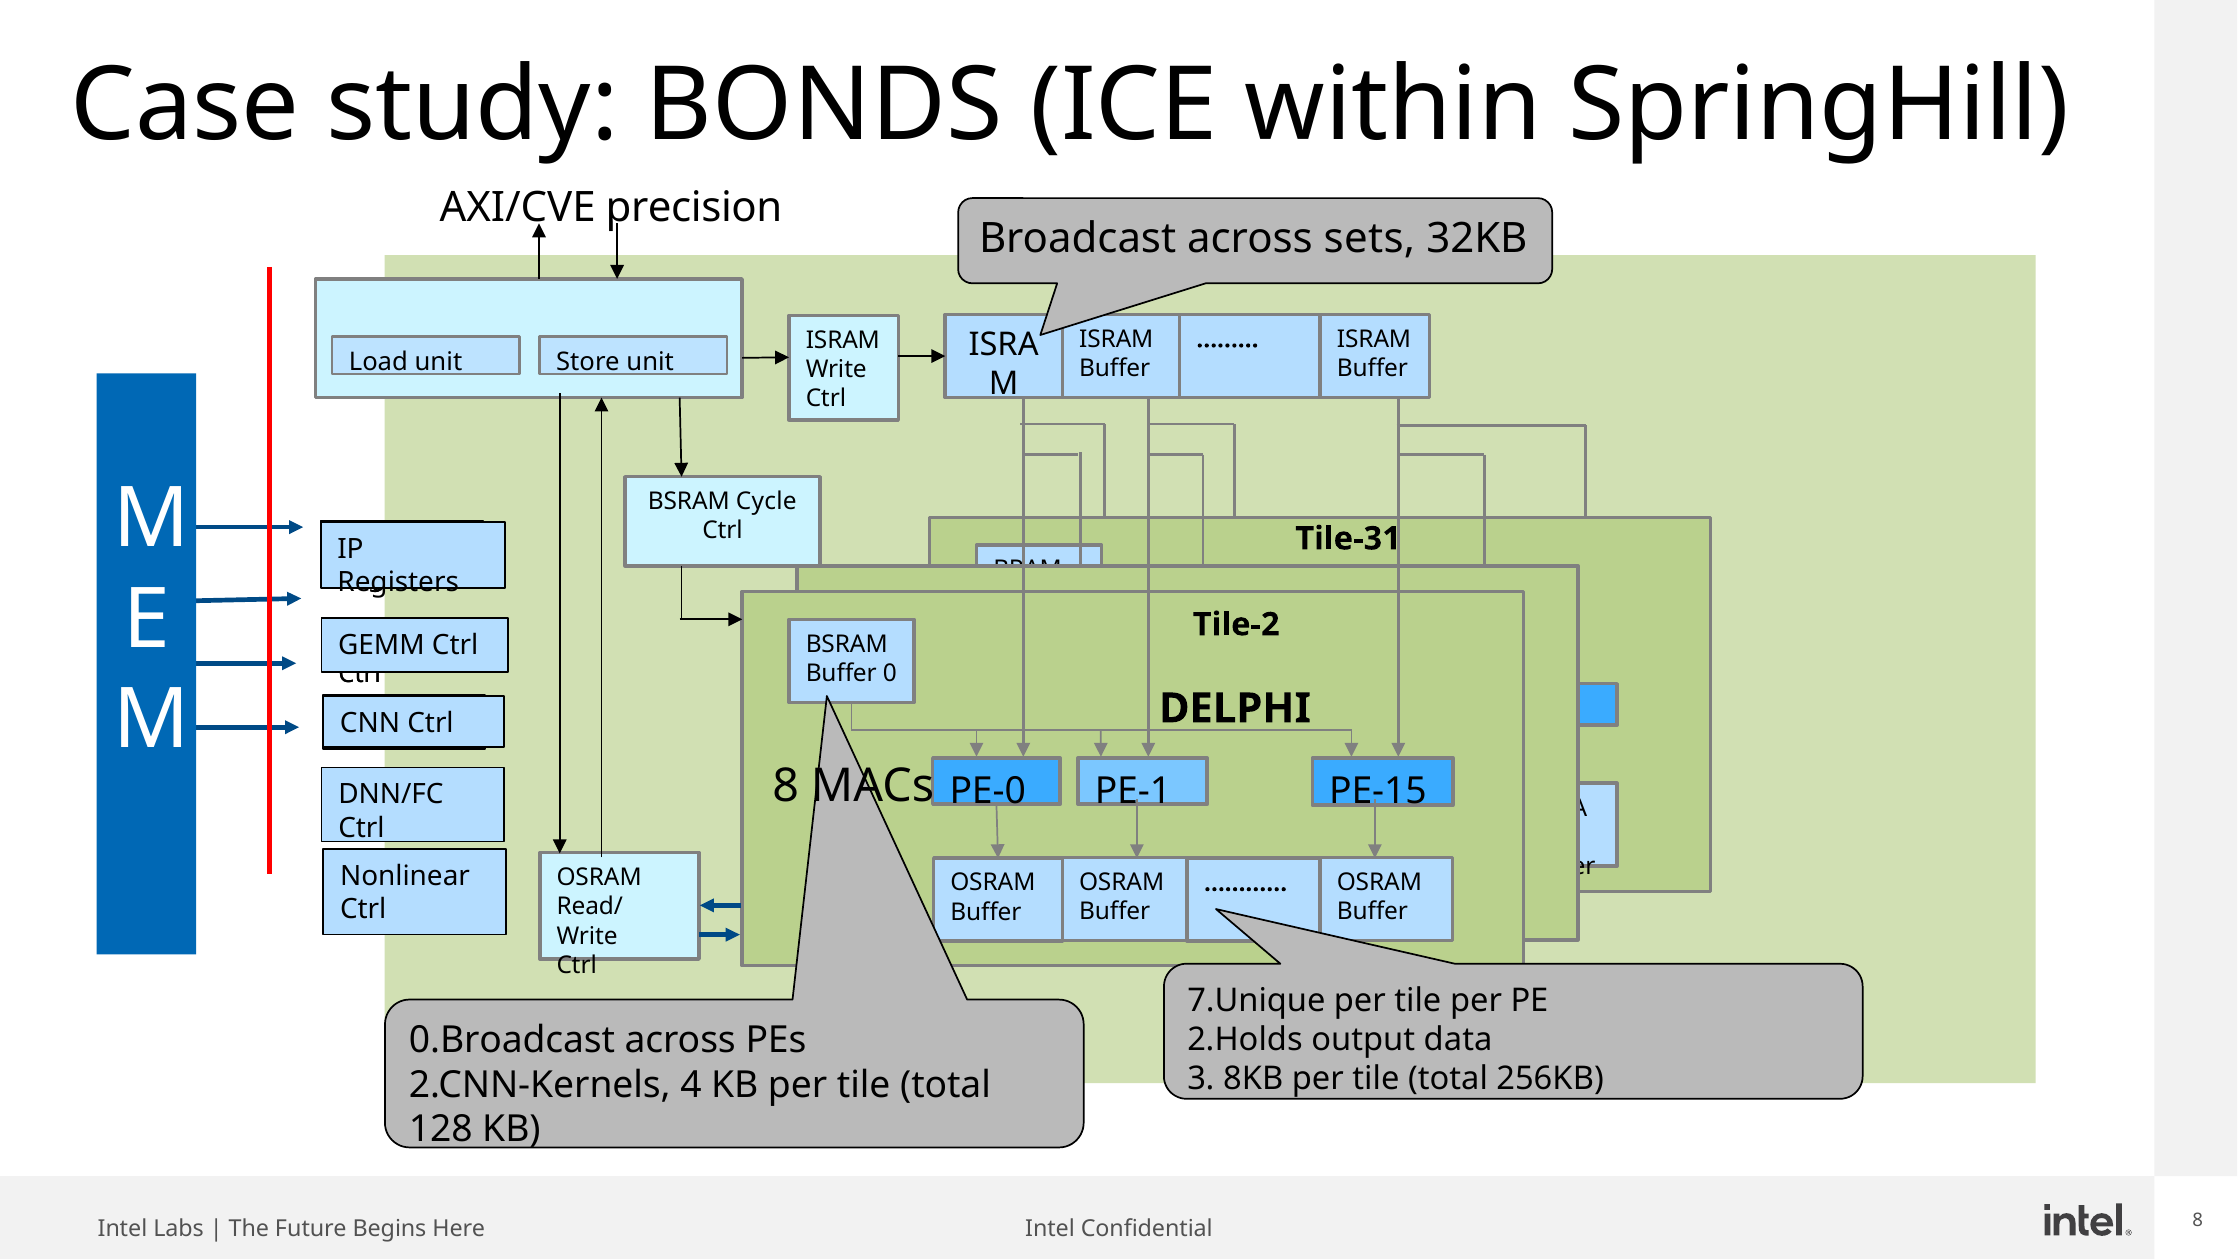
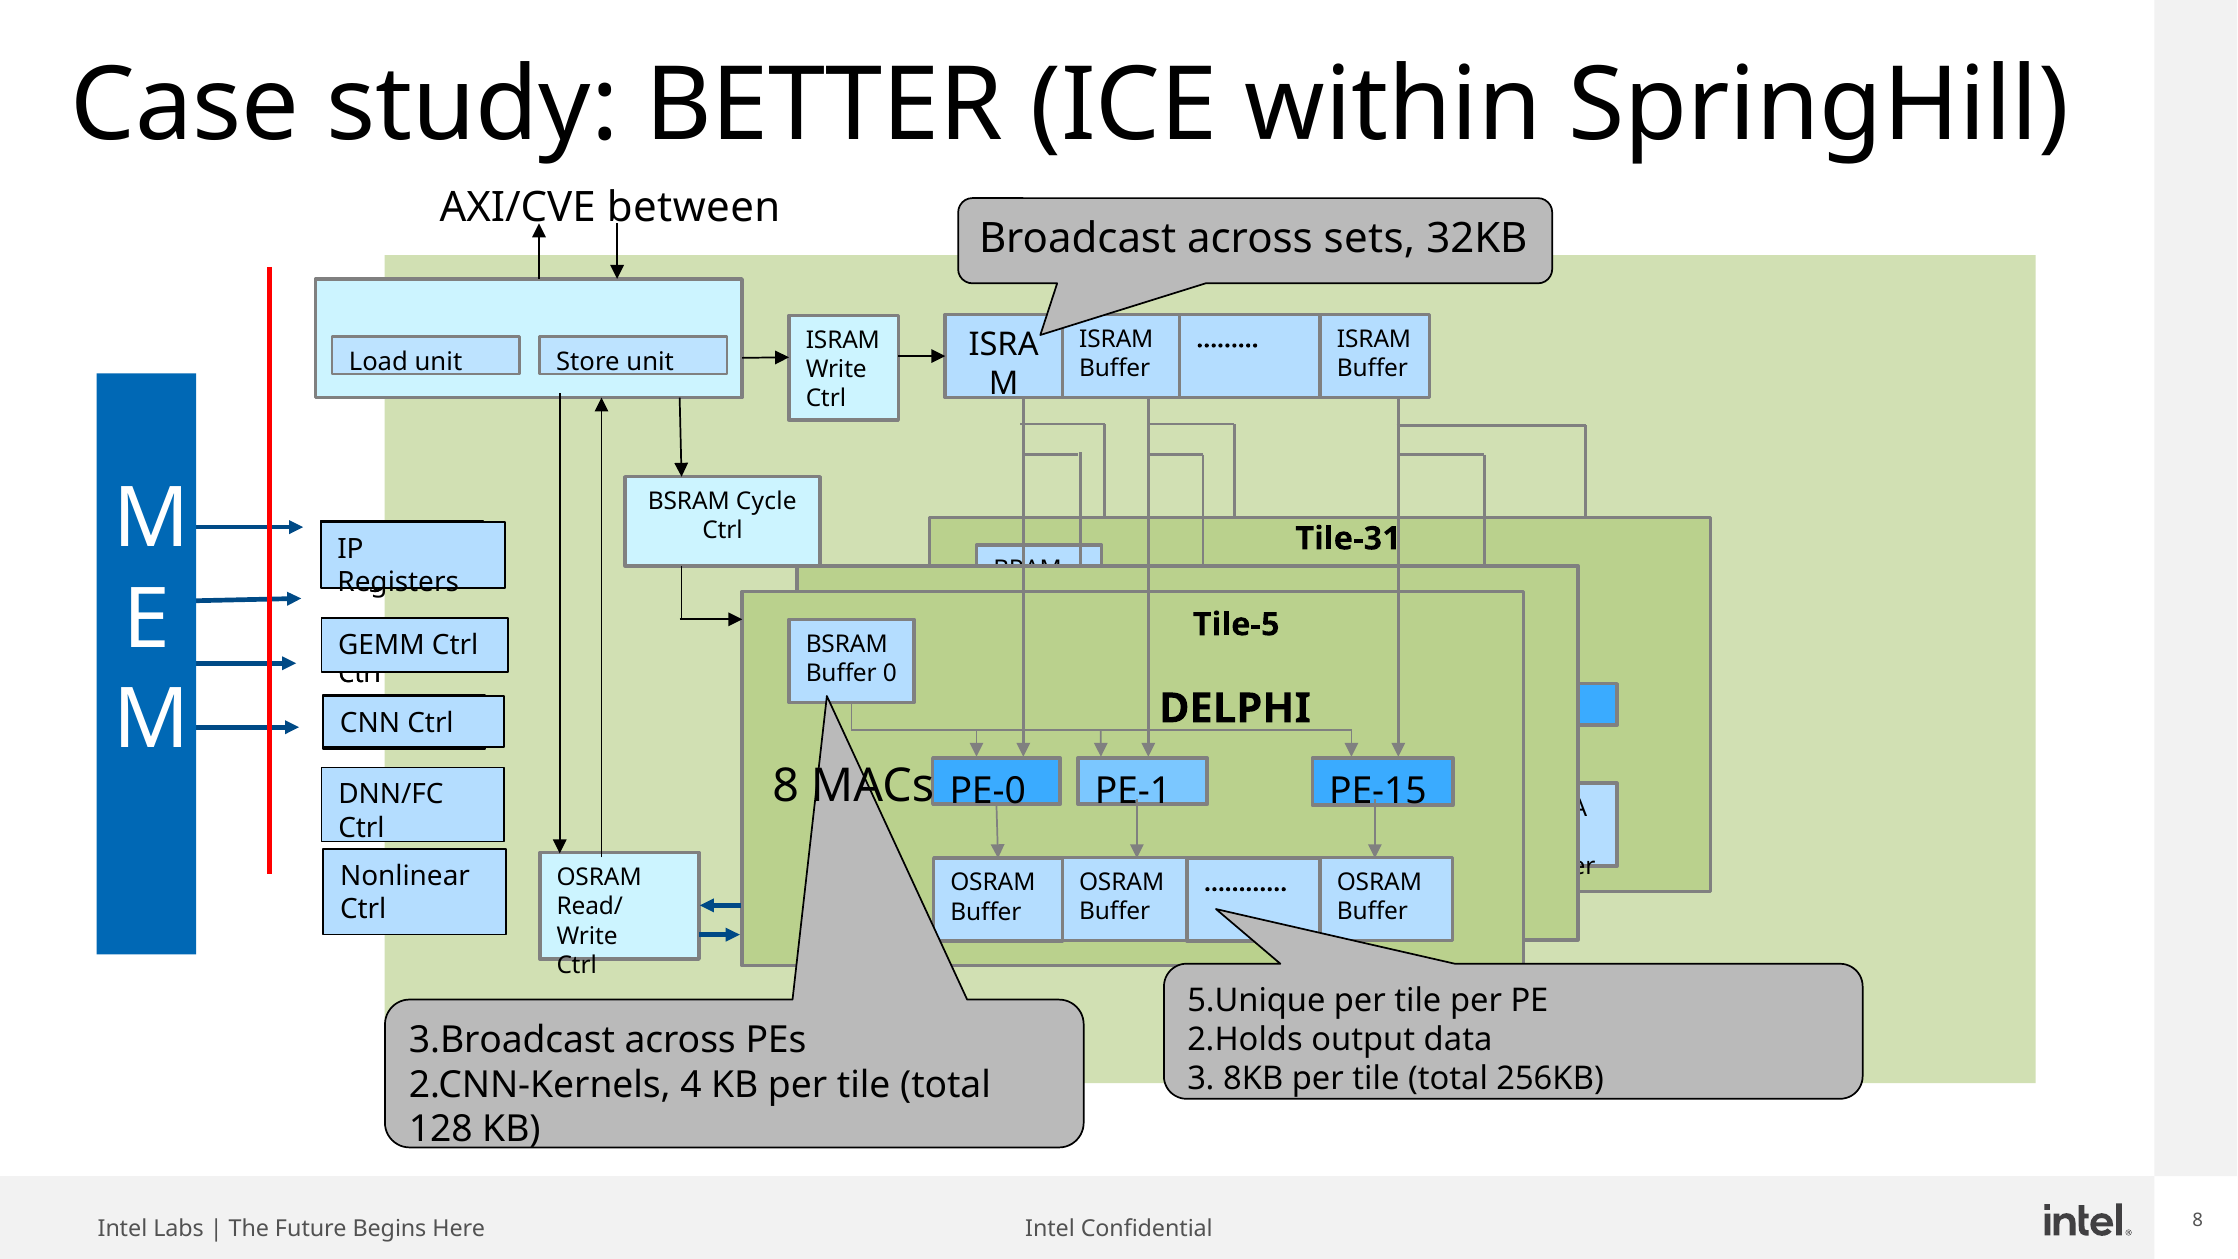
BONDS: BONDS -> BETTER (824, 106)
precision: precision -> between (694, 208)
Tile-2: Tile-2 -> Tile-5 (1236, 624)
7.Unique: 7.Unique -> 5.Unique (1256, 1000)
0.Broadcast: 0.Broadcast -> 3.Broadcast (512, 1040)
